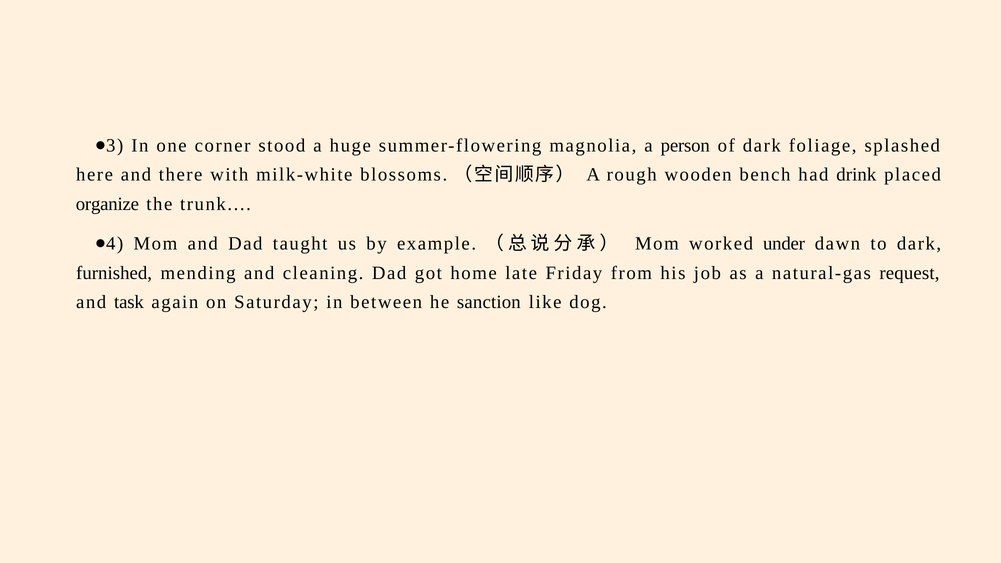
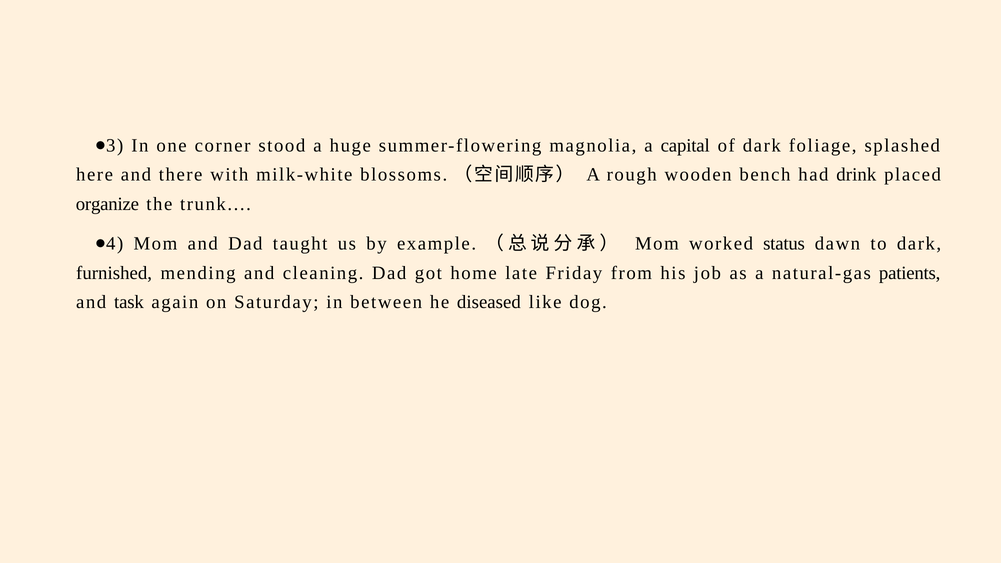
person: person -> capital (685, 146)
under: under -> status (784, 244)
request: request -> patients (910, 273)
sanction: sanction -> diseased (489, 302)
